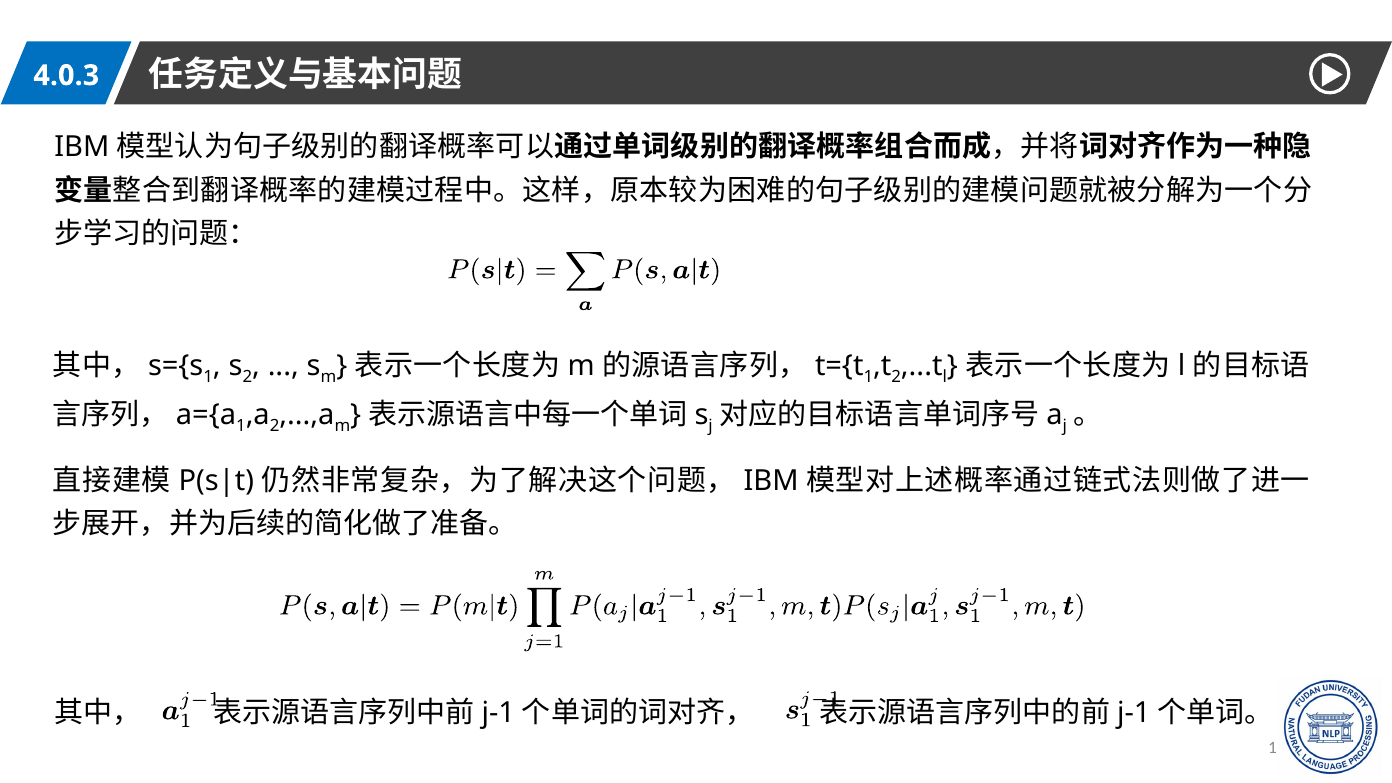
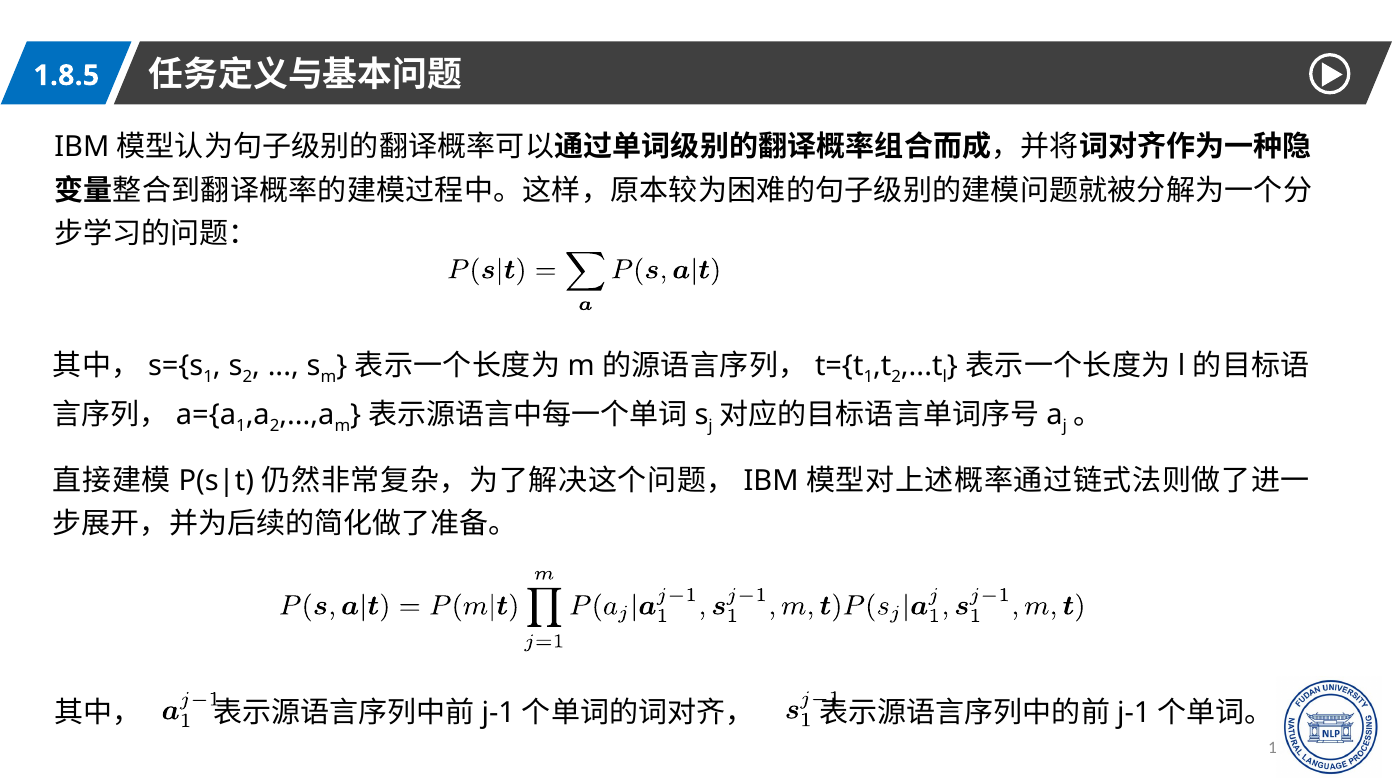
4.0.3: 4.0.3 -> 1.8.5 (66, 76)
